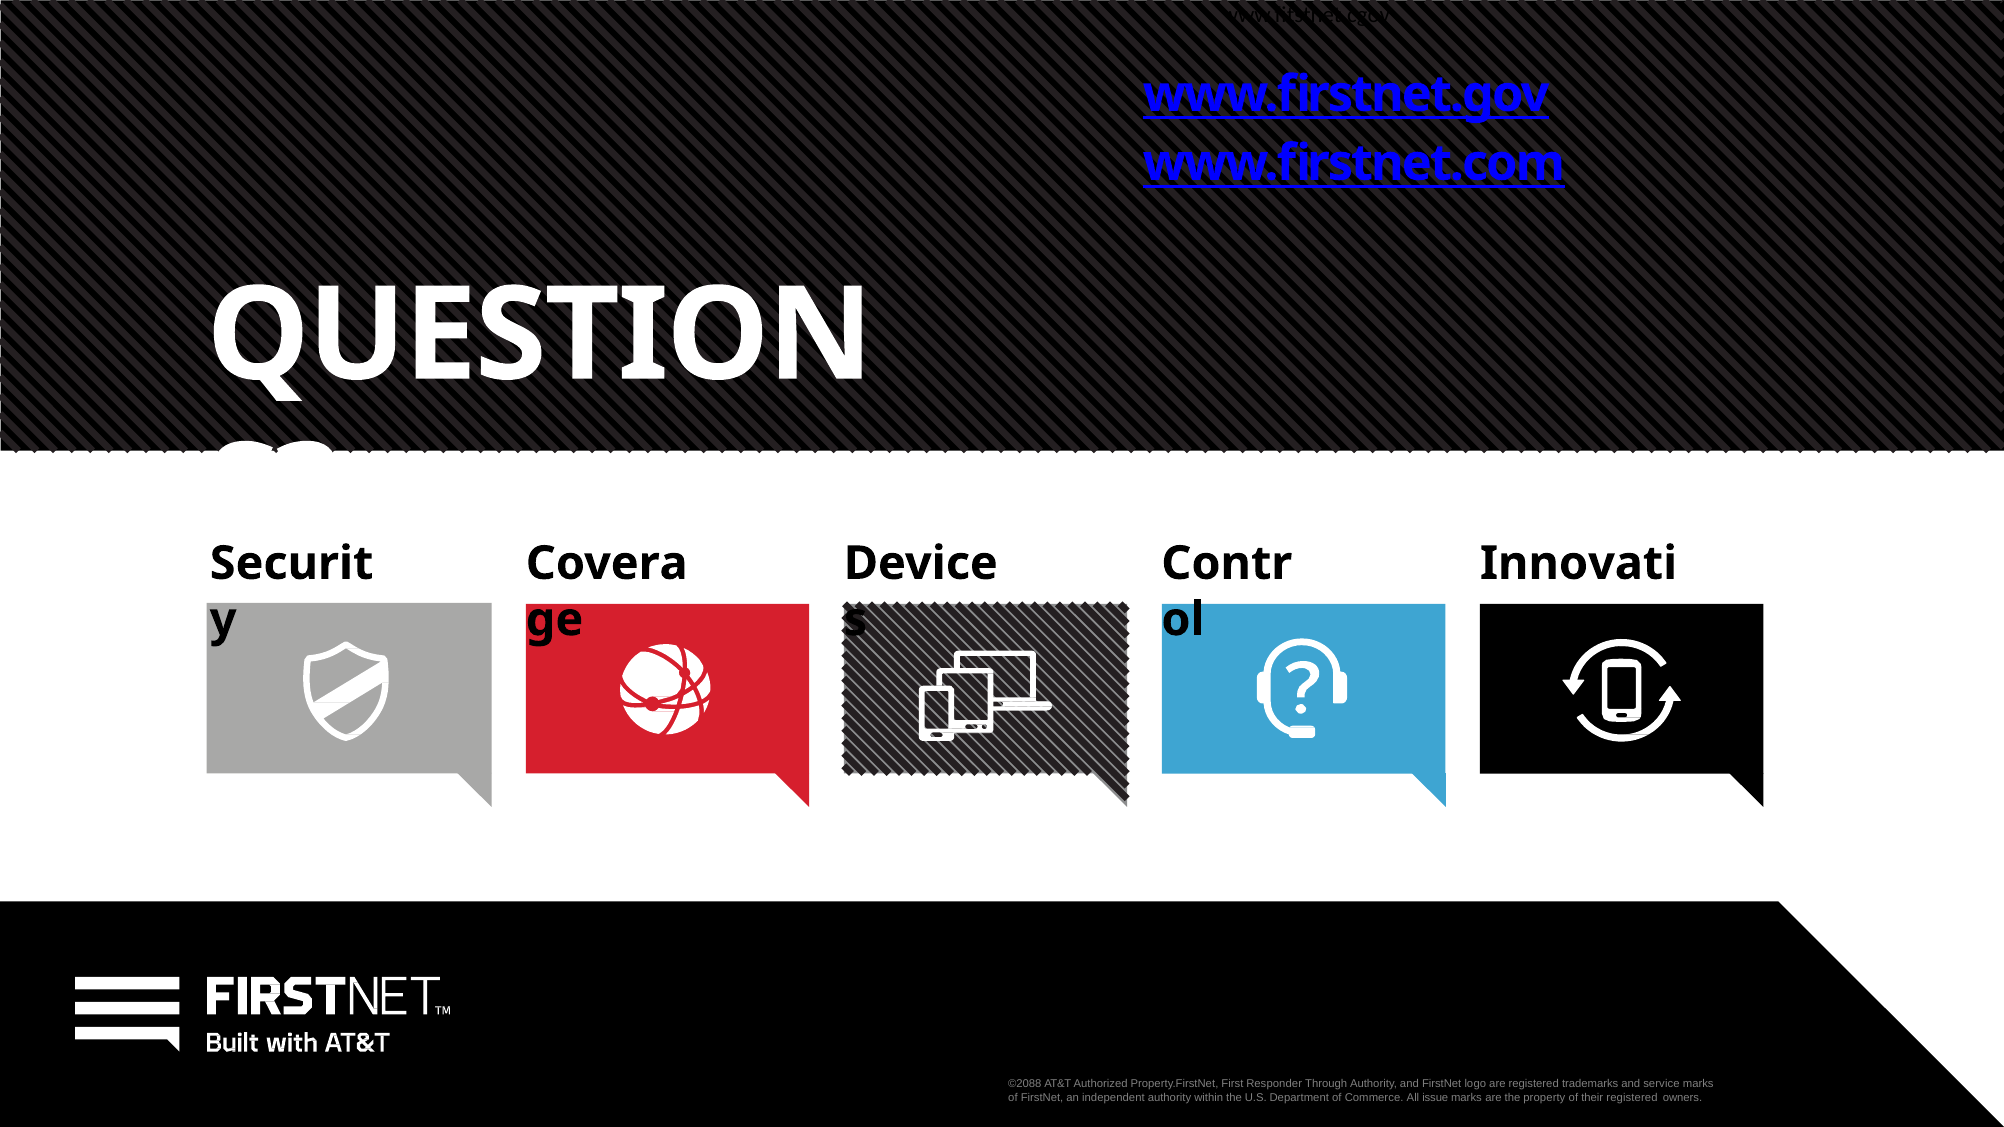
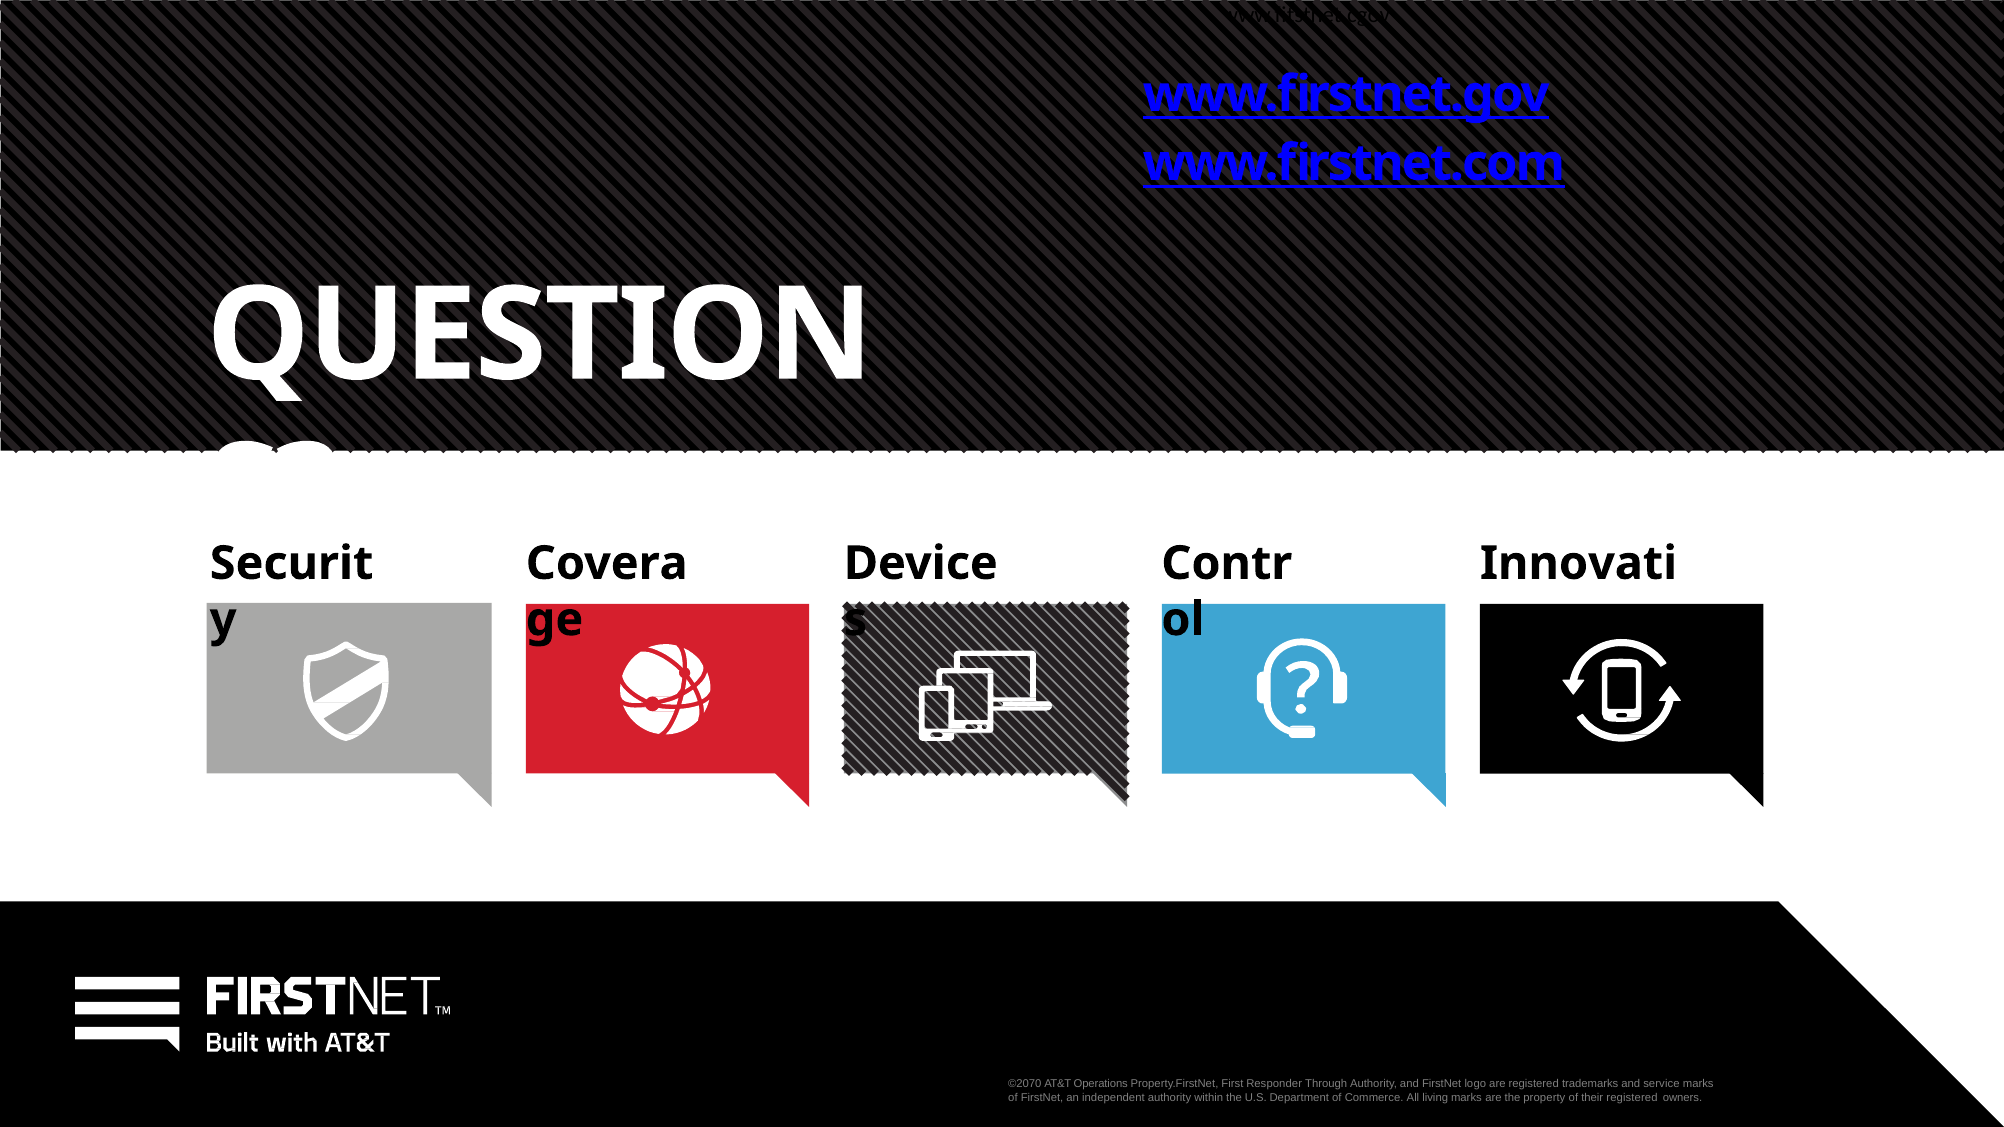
©2088: ©2088 -> ©2070 (1025, 1085)
Authorized: Authorized -> Operations (1101, 1085)
issue: issue -> living (1435, 1098)
